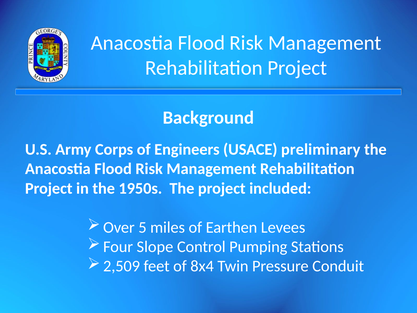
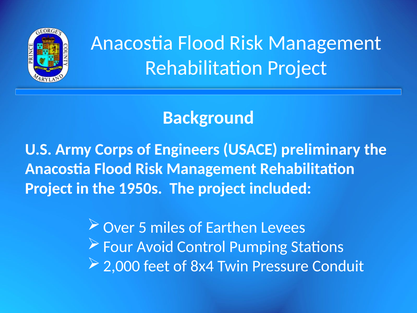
Slope: Slope -> Avoid (155, 247)
2,509: 2,509 -> 2,000 (122, 266)
